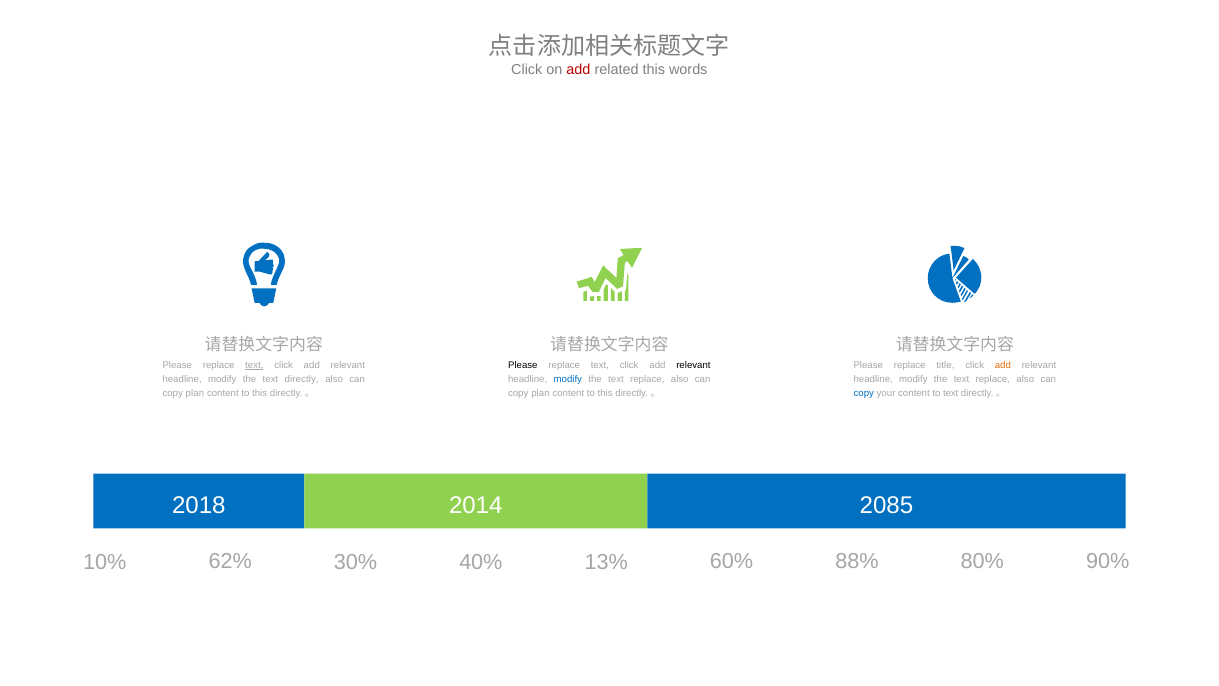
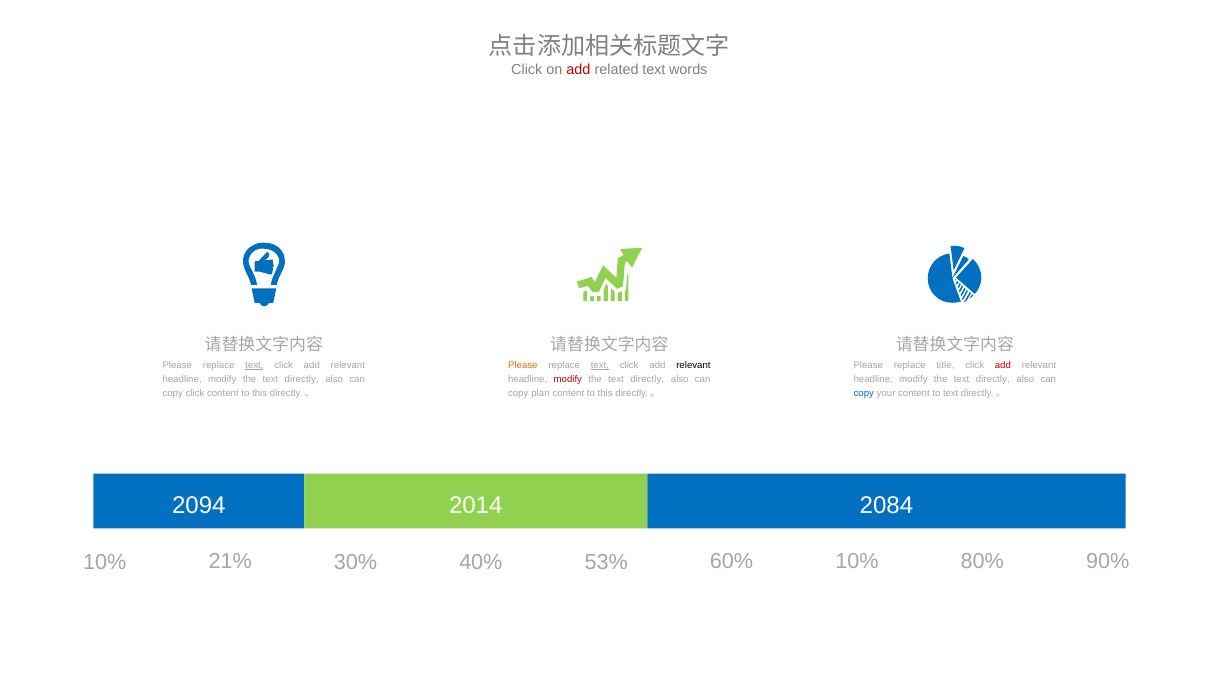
related this: this -> text (654, 70)
Please colour: black -> orange (523, 365)
text underline: none -> present (600, 365)
add colour: orange -> red (1003, 365)
modify colour: blue -> red (568, 379)
replace: replace -> directly (647, 379)
replace: replace -> directly (993, 379)
plan: plan -> click (195, 393)
2018: 2018 -> 2094 (199, 505)
2085: 2085 -> 2084 (886, 505)
62%: 62% -> 21% (230, 561)
13%: 13% -> 53% (606, 562)
60% 88%: 88% -> 10% (857, 561)
